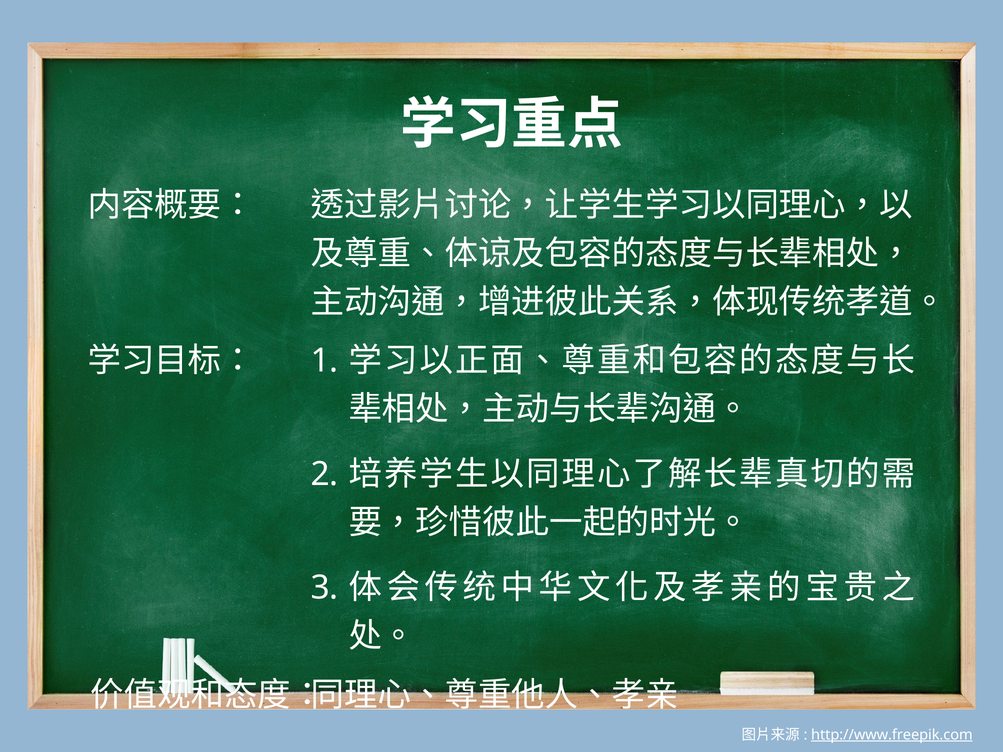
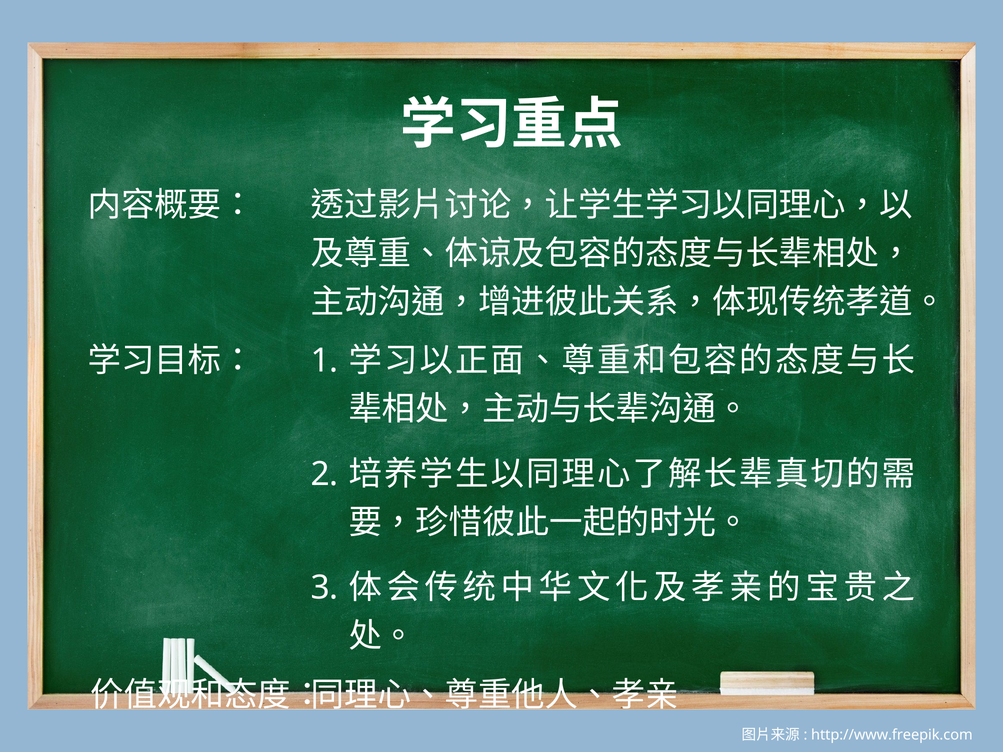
http://www.freepik.com underline: present -> none (892, 735)
